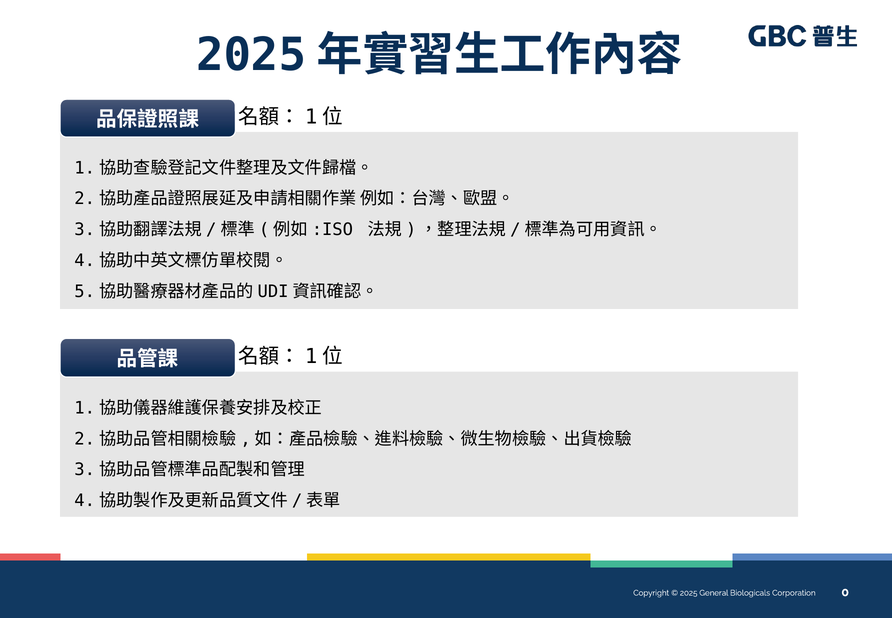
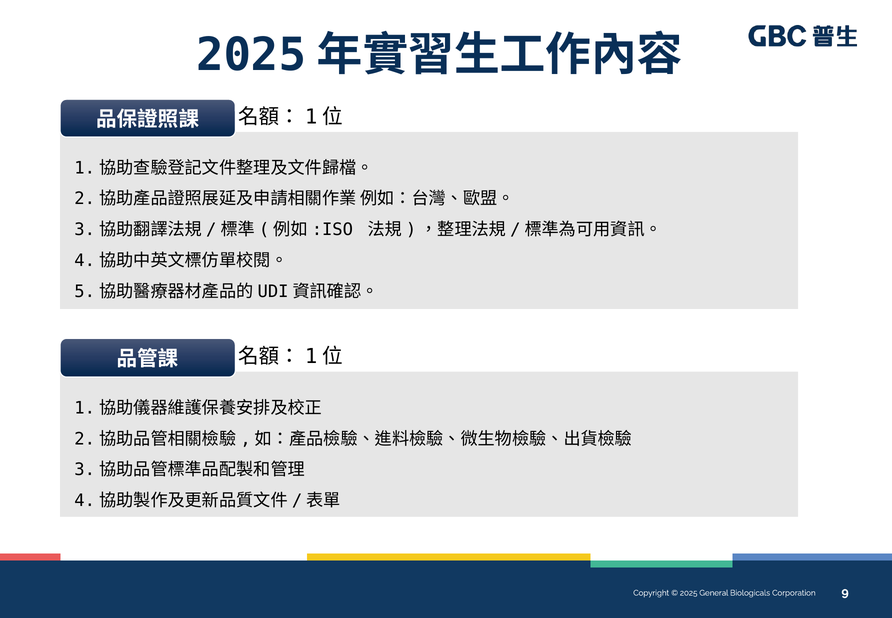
0: 0 -> 9 (845, 592)
